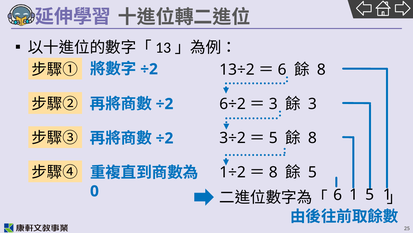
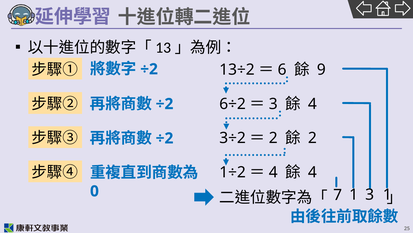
8: 8 -> 9 (321, 70)
3: 3 -> 4 (312, 104)
5: 5 -> 2 (273, 138)
8: 8 -> 2 (312, 138)
8: 8 -> 4 (273, 172)
5: 5 -> 4 (312, 172)
0 6: 6 -> 7 (338, 194)
1 5: 5 -> 3 (370, 194)
